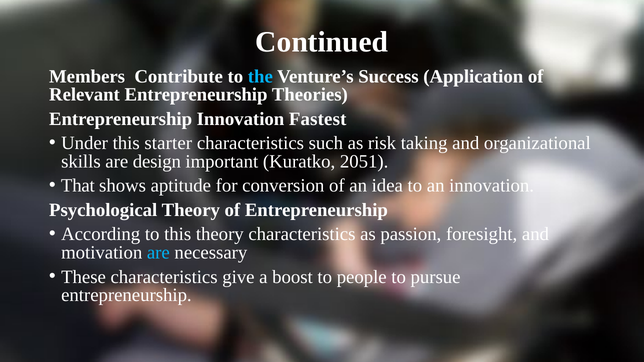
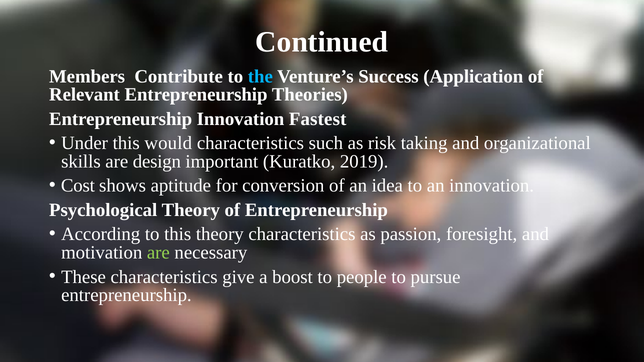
starter: starter -> would (168, 143)
2051: 2051 -> 2019 (364, 162)
That: That -> Cost (78, 186)
are colour: light blue -> light green (158, 253)
